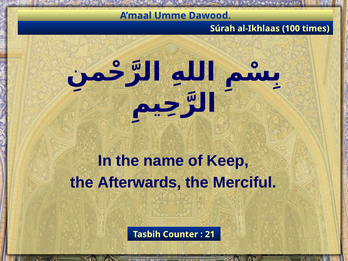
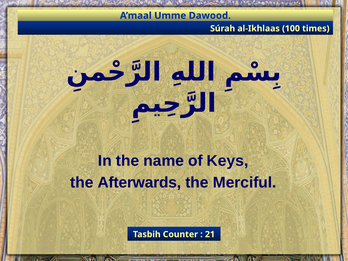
Keep: Keep -> Keys (227, 161)
